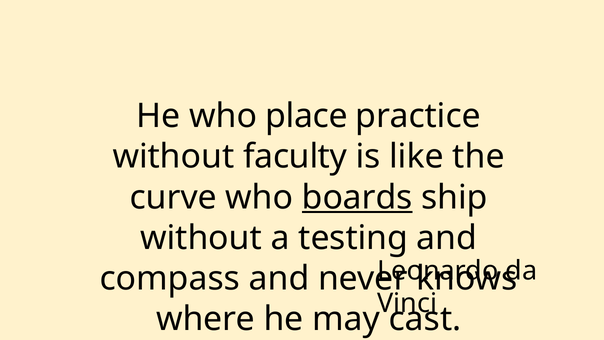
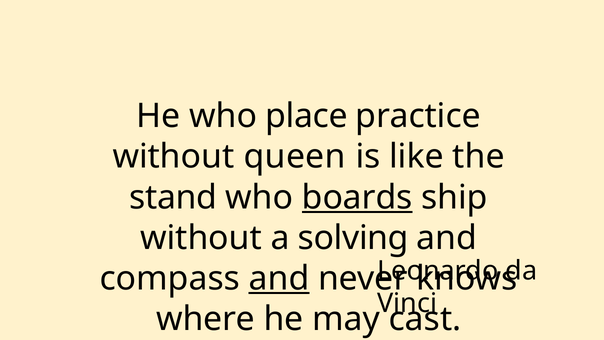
faculty: faculty -> queen (295, 157)
curve: curve -> stand (173, 197)
testing: testing -> solving (353, 238)
and underline: none -> present (279, 278)
